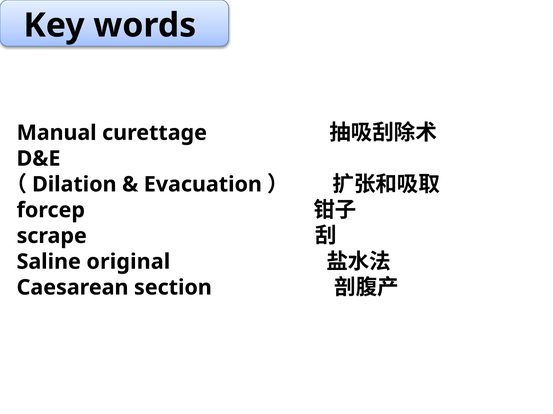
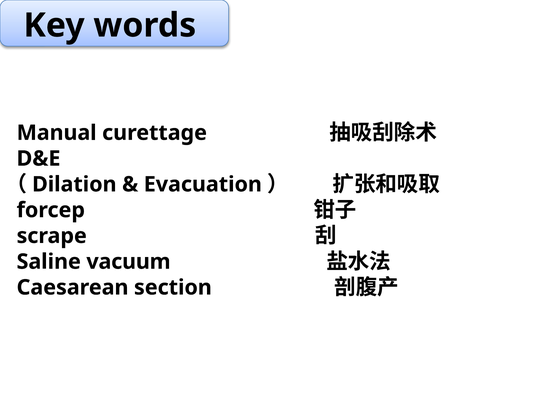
original: original -> vacuum (129, 262)
